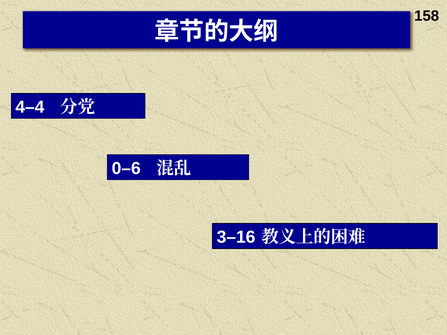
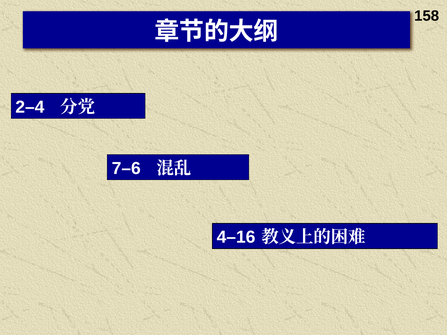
4–4: 4–4 -> 2–4 (30, 107)
0–6: 0–6 -> 7–6 (126, 169)
3–16: 3–16 -> 4–16 (236, 237)
